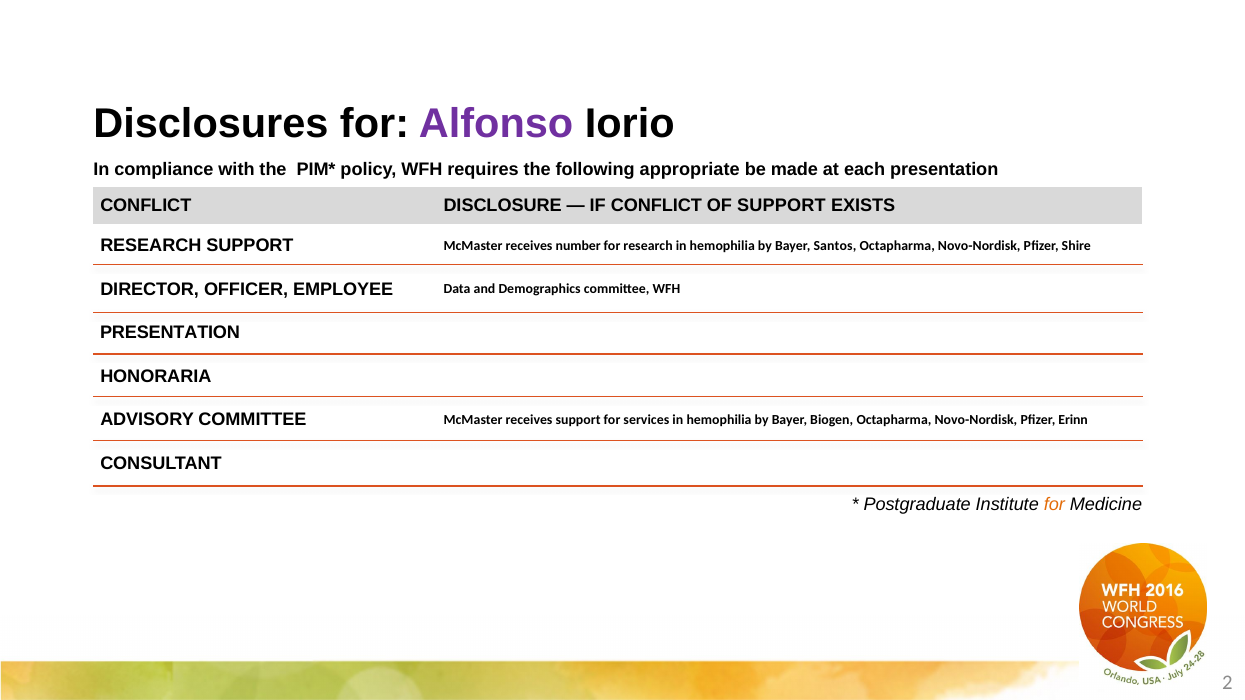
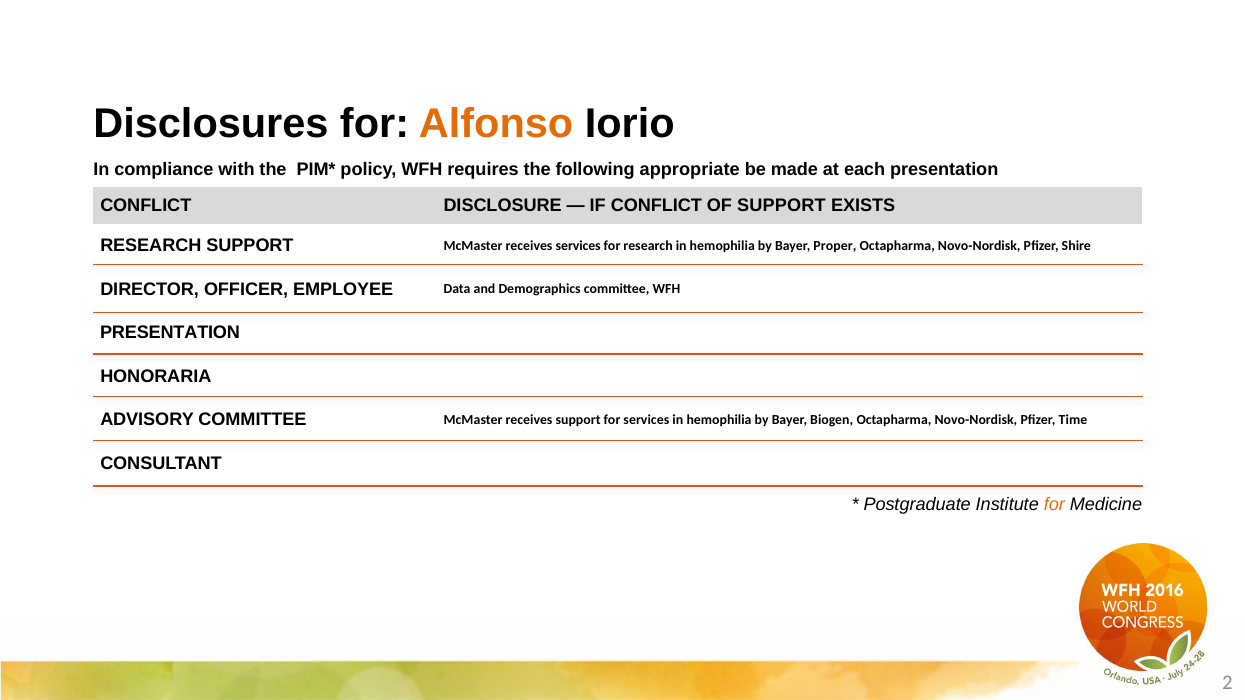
Alfonso colour: purple -> orange (496, 124)
receives number: number -> services (578, 246)
Santos: Santos -> Proper (835, 246)
Erinn: Erinn -> Time (1073, 420)
